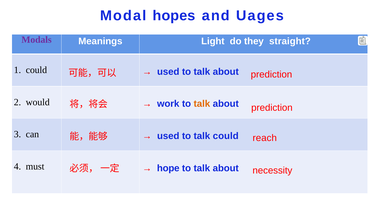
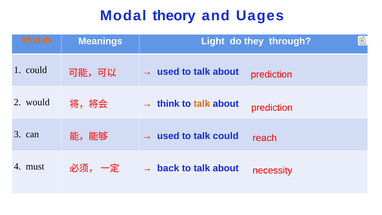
hopes: hopes -> theory (174, 16)
Modals colour: purple -> orange (37, 40)
straight: straight -> through (290, 41)
work: work -> think (168, 104)
hope: hope -> back (168, 168)
